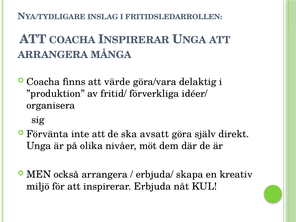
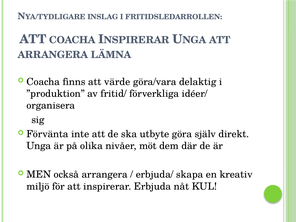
MÅNGA: MÅNGA -> LÄMNA (111, 55)
avsatt: avsatt -> utbyte (154, 134)
